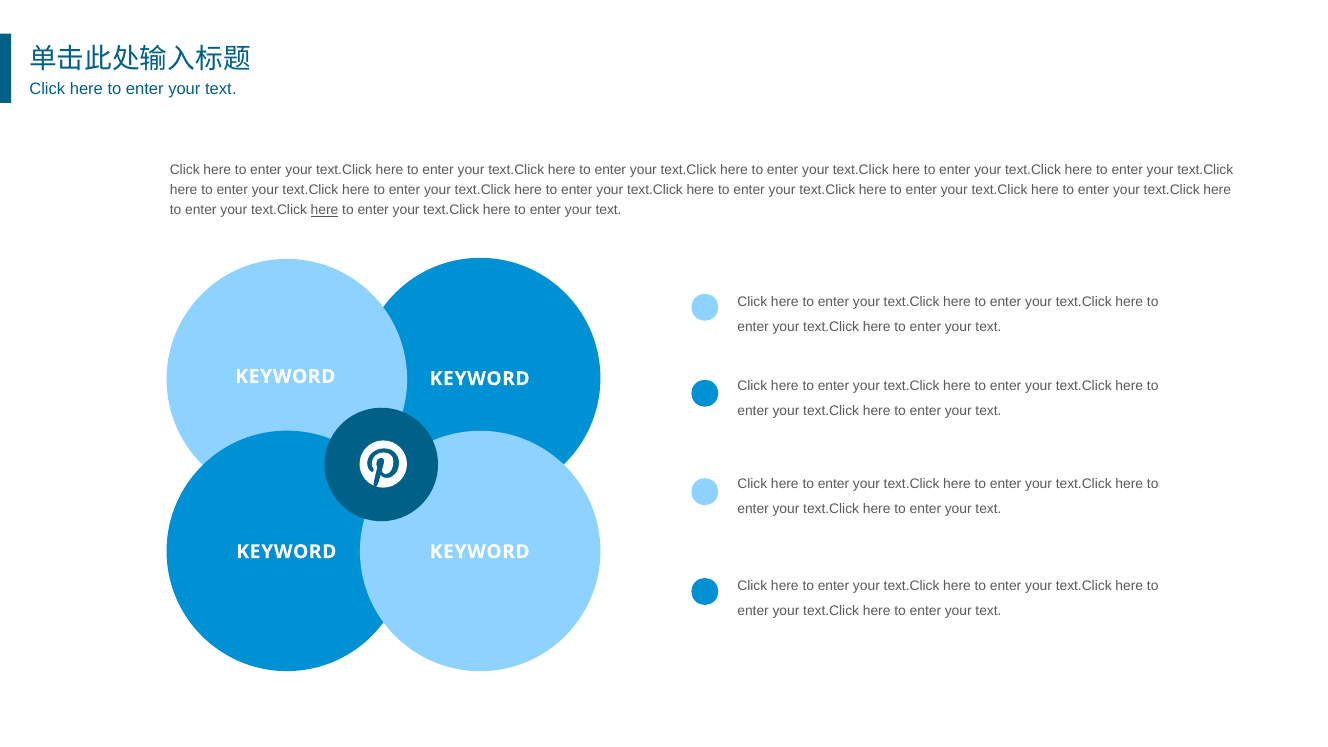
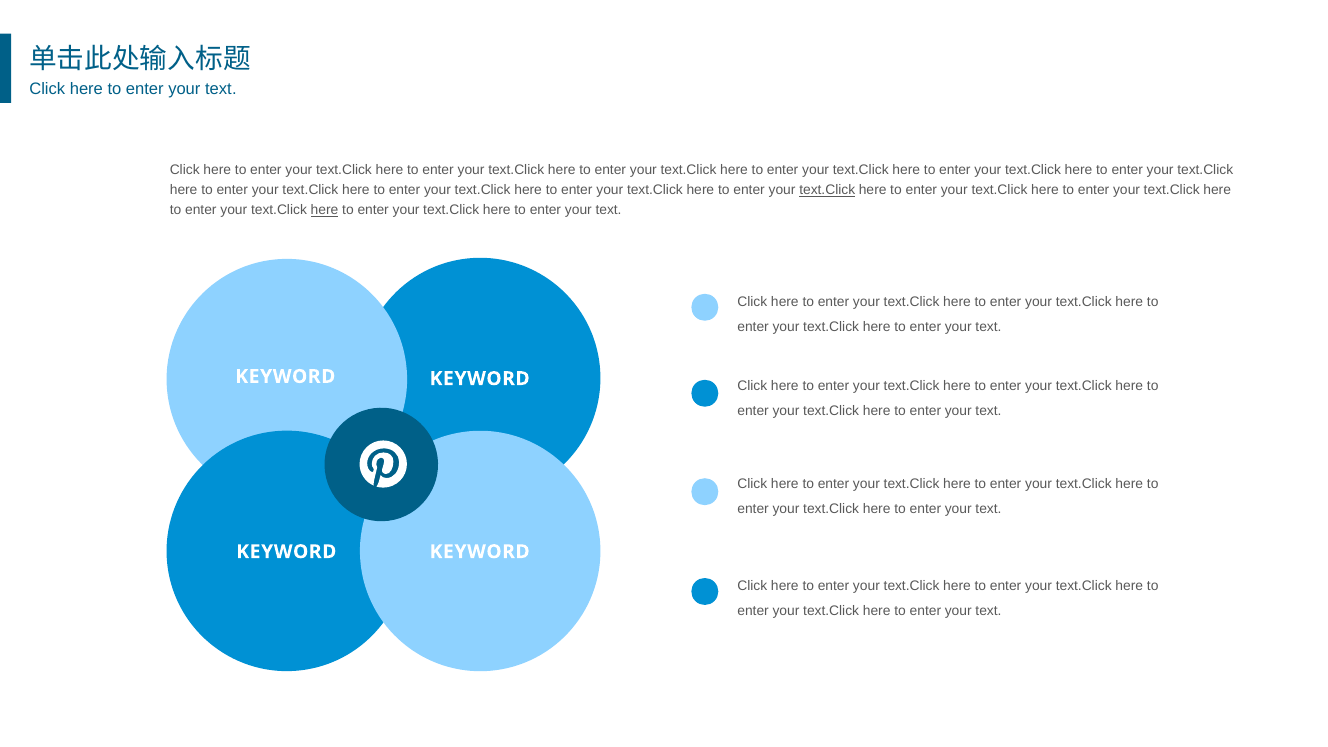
text.Click underline: none -> present (827, 190)
